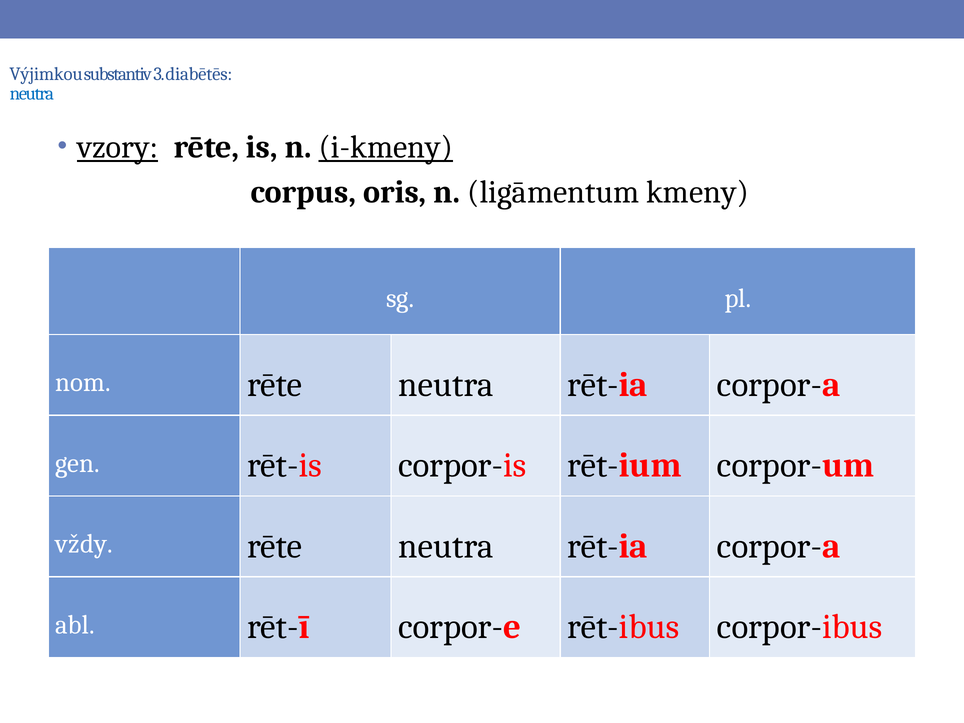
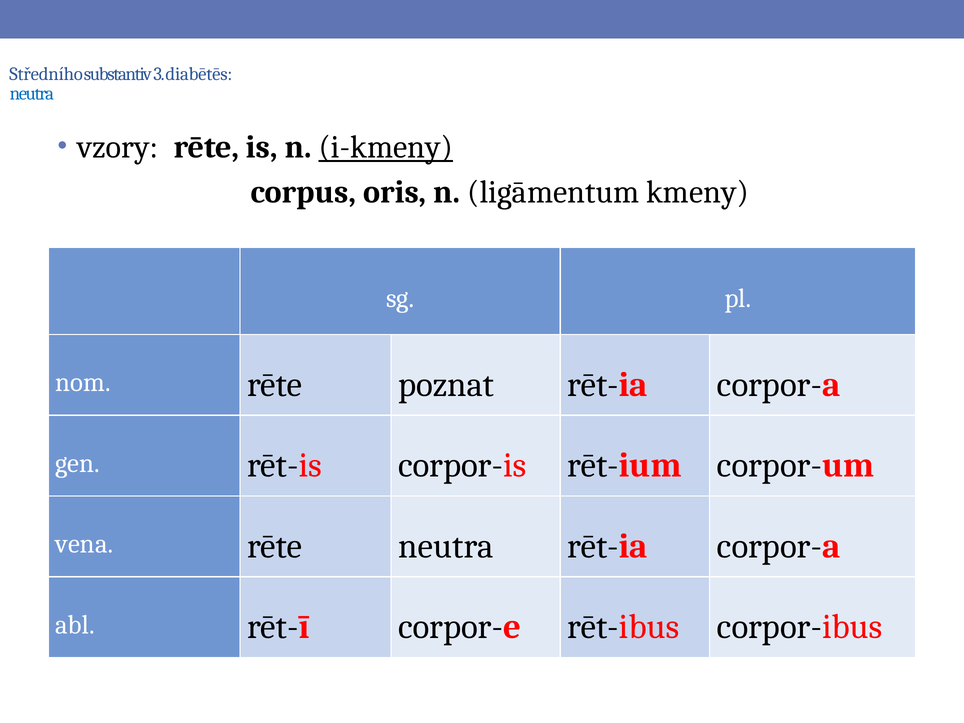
Výjimkou: Výjimkou -> Středního (46, 74)
vzory underline: present -> none (118, 147)
nom rēte neutra: neutra -> poznat (446, 385)
vždy: vždy -> vena (84, 544)
